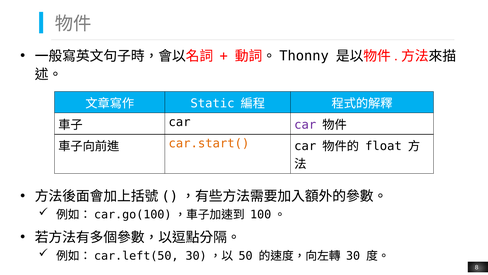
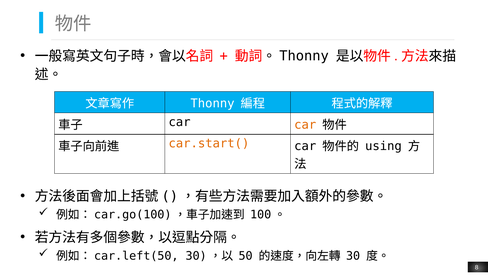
Static: Static -> Thonny (213, 103)
car colour: purple -> orange (305, 125)
float: float -> using (383, 146)
